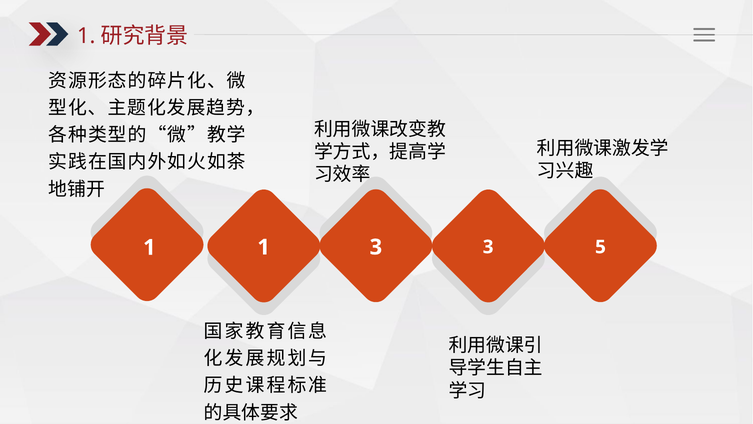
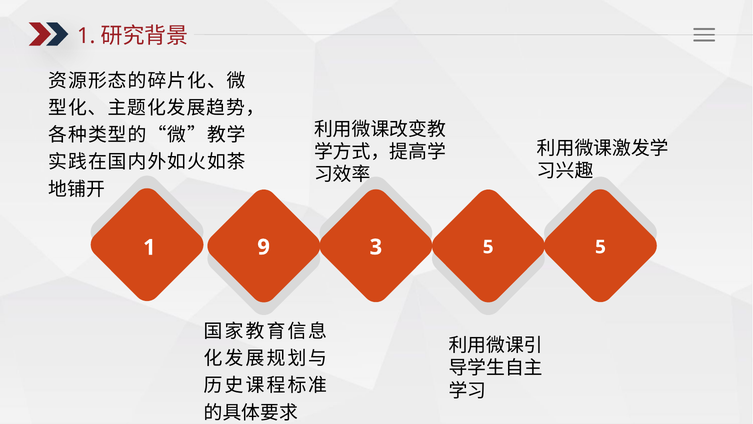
1 1: 1 -> 9 (264, 247)
3 3: 3 -> 5 (488, 247)
